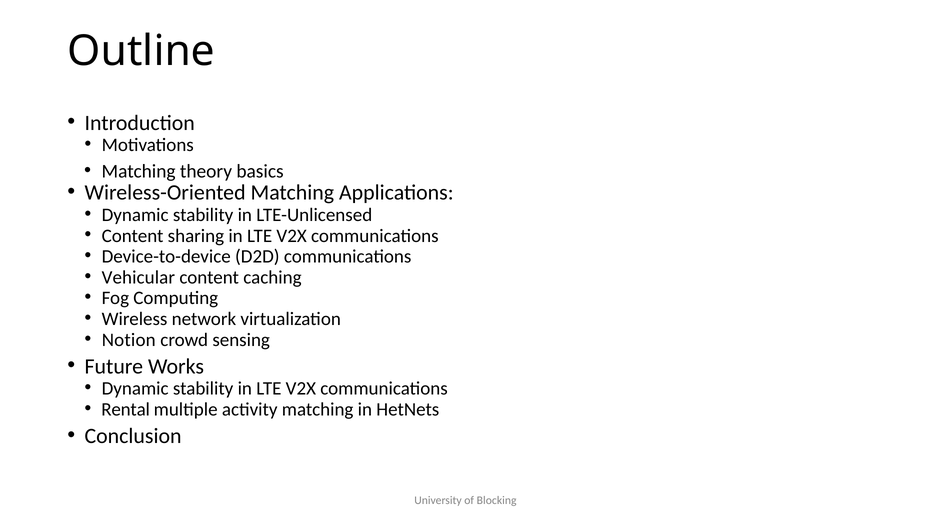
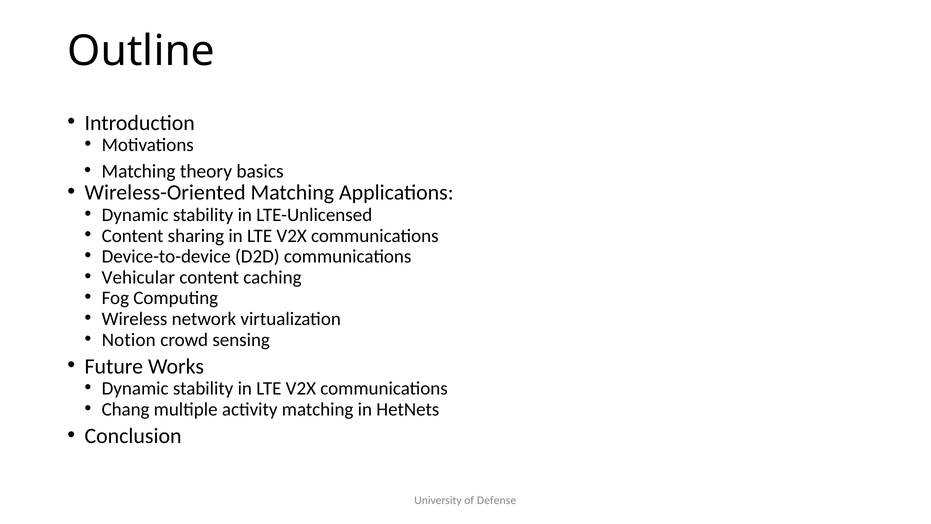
Rental: Rental -> Chang (126, 409)
Blocking: Blocking -> Defense (497, 500)
